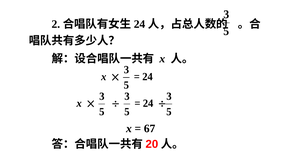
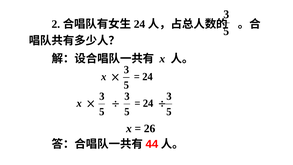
67: 67 -> 26 (150, 128)
20: 20 -> 44 (152, 144)
